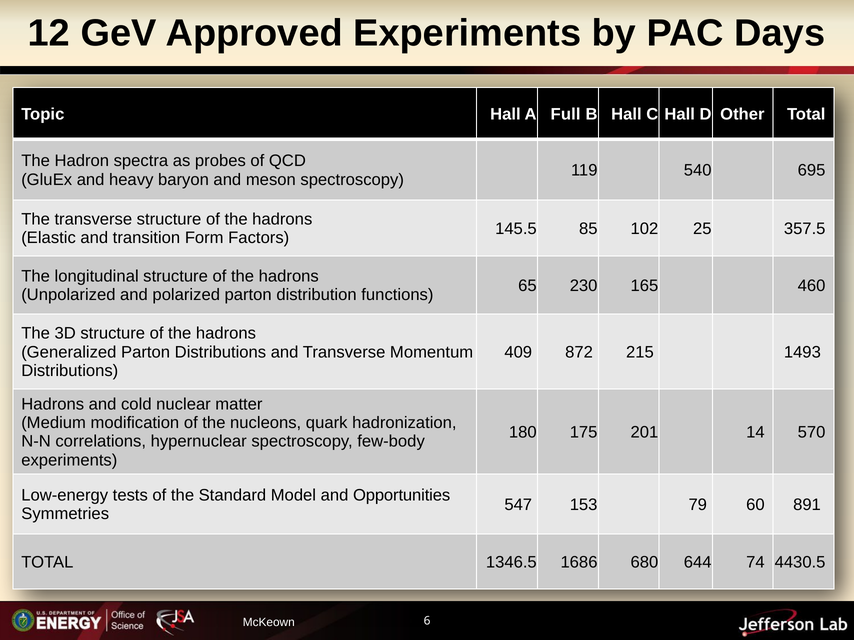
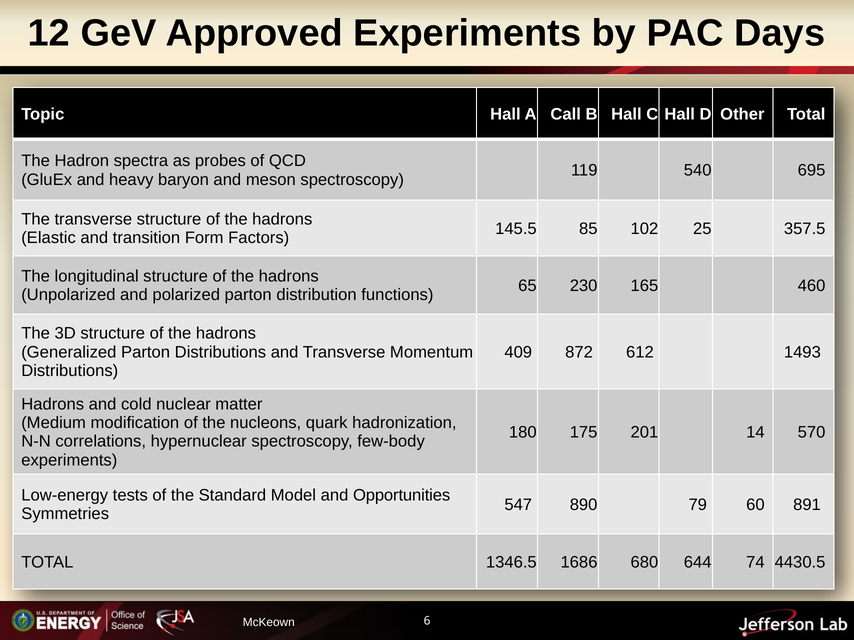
Full: Full -> Call (566, 114)
215: 215 -> 612 (640, 352)
153: 153 -> 890 (584, 505)
